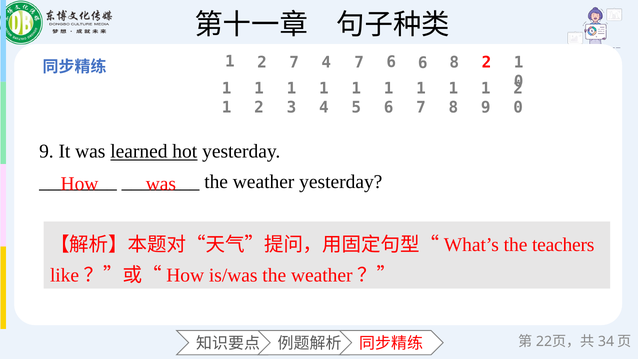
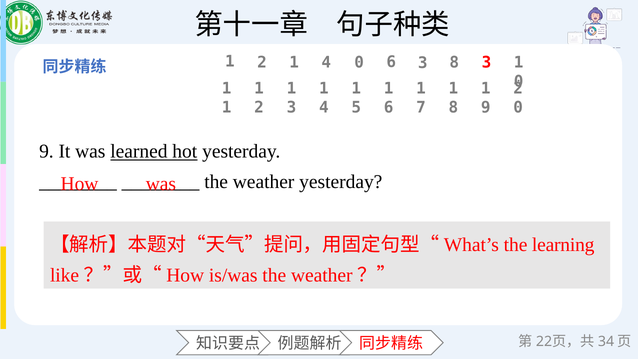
7: 7 -> 1 (294, 62)
4 7: 7 -> 0 (359, 62)
6 6: 6 -> 3 (423, 63)
8 2: 2 -> 3 (486, 62)
teachers: teachers -> learning (563, 245)
